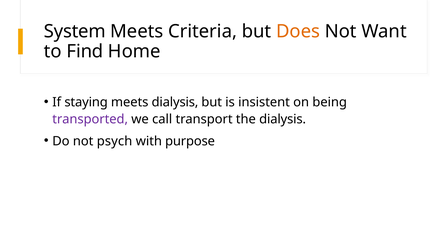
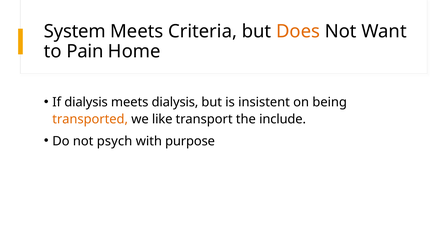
Find: Find -> Pain (85, 51)
If staying: staying -> dialysis (86, 102)
transported colour: purple -> orange (90, 119)
call: call -> like (162, 119)
the dialysis: dialysis -> include (283, 119)
